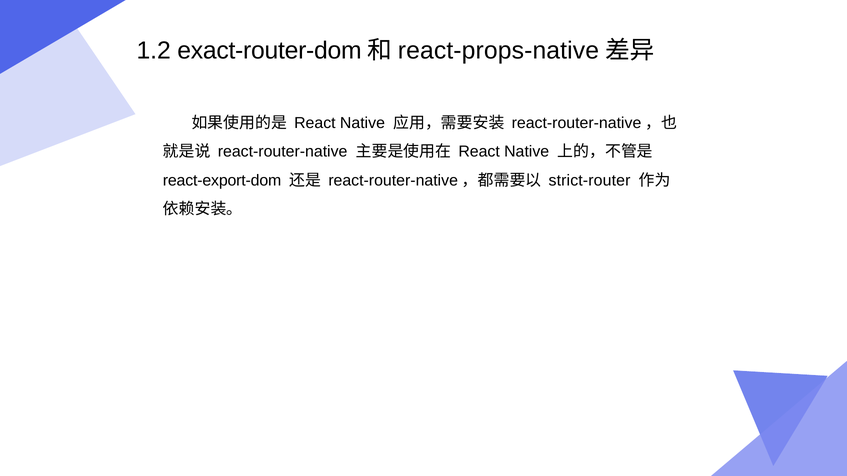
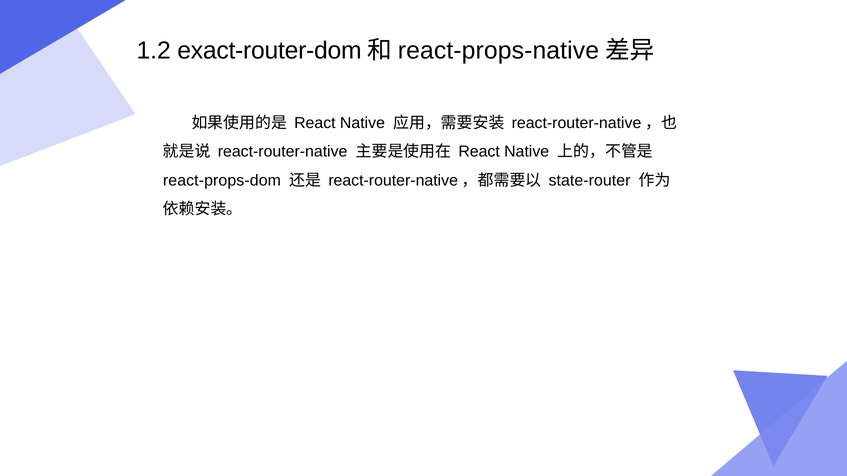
react-export-dom: react-export-dom -> react-props-dom (222, 180)
strict-router: strict-router -> state-router (590, 180)
